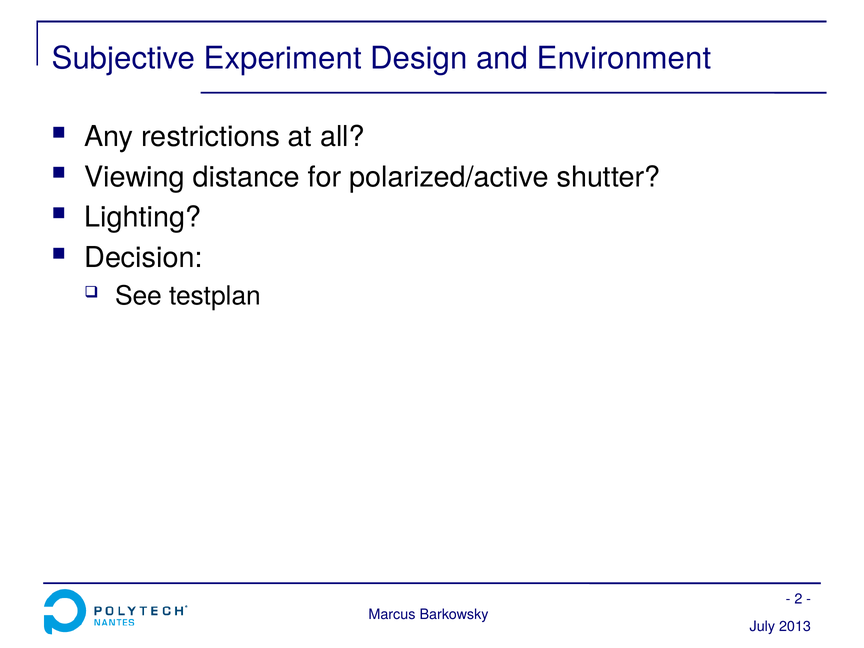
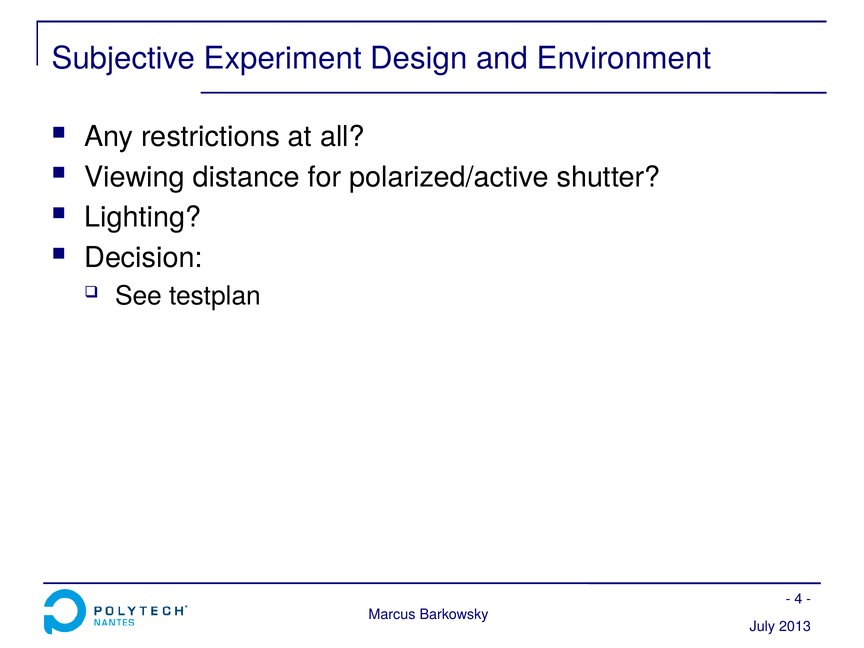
2: 2 -> 4 (798, 599)
